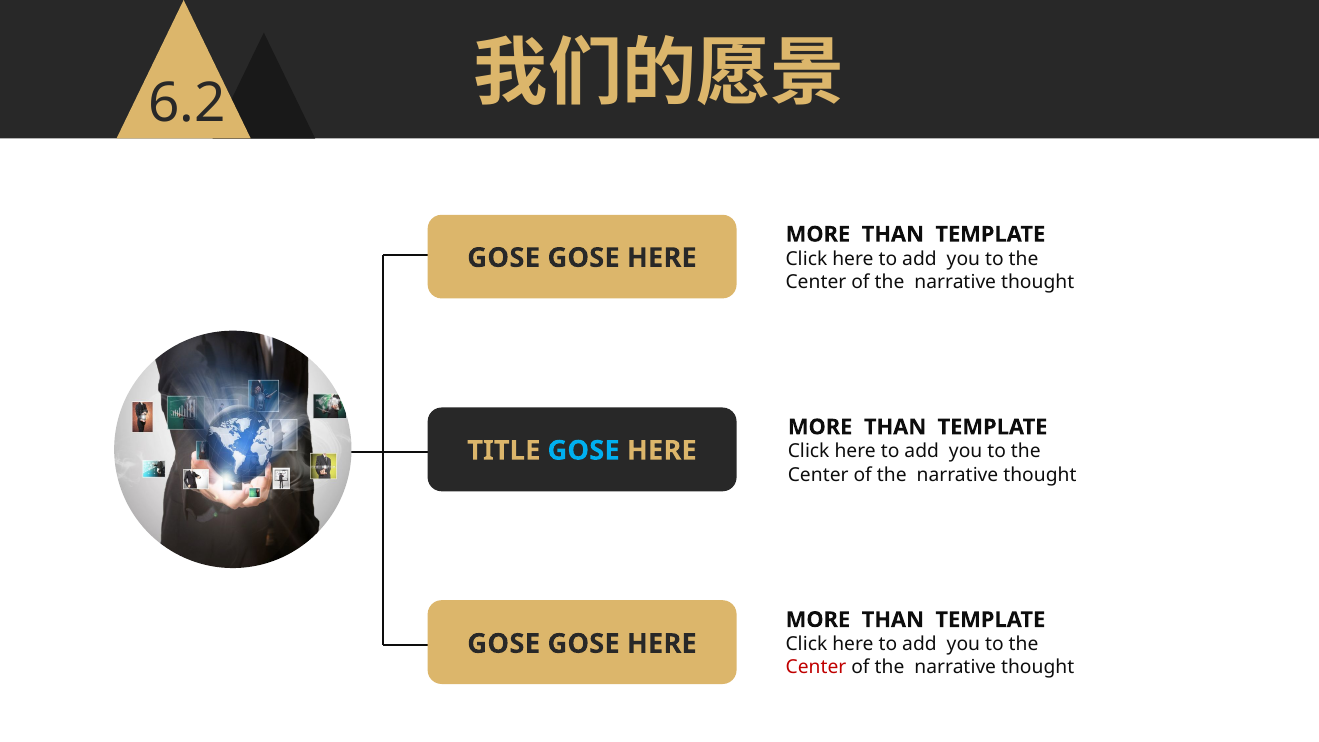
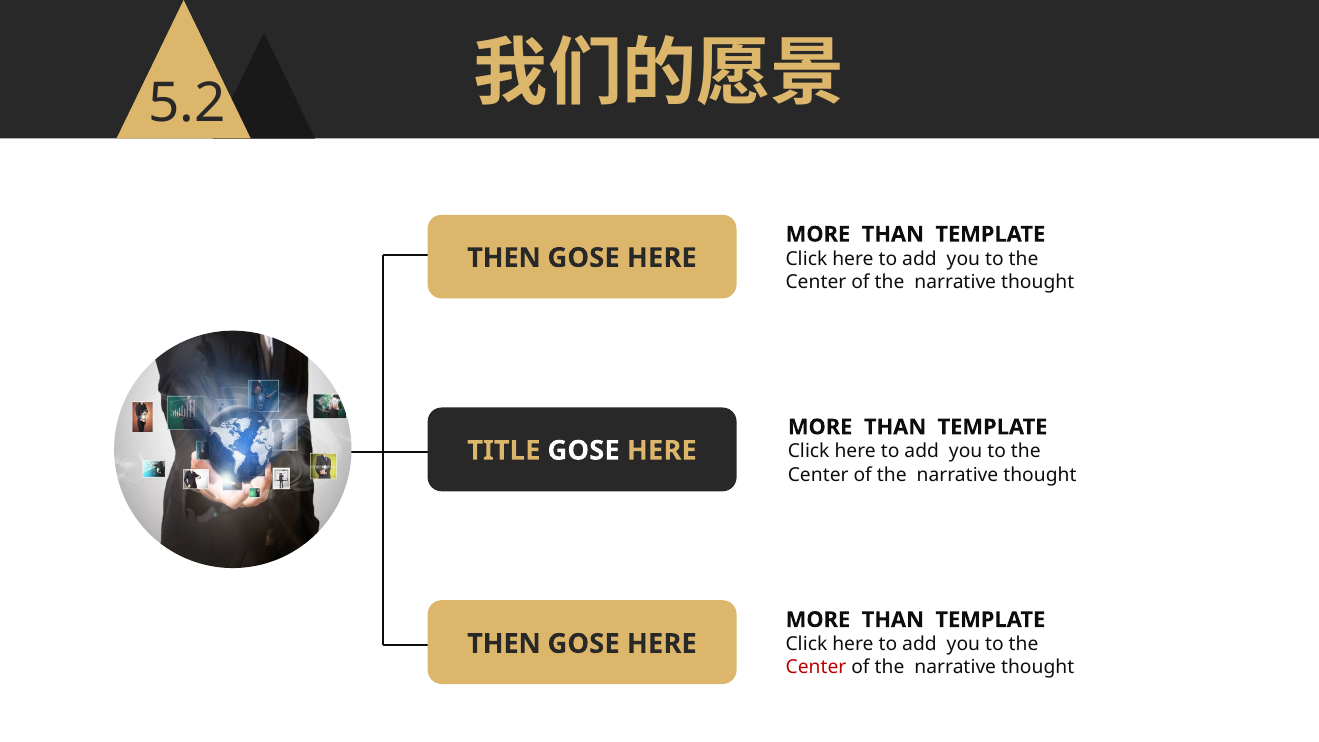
6.2: 6.2 -> 5.2 (187, 104)
GOSE: GOSE -> THEN (504, 258)
GOSE colour: light blue -> white (584, 451)
GOSE: GOSE -> THEN (504, 644)
